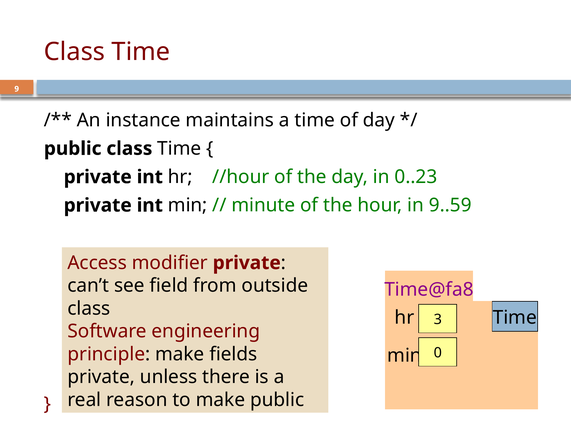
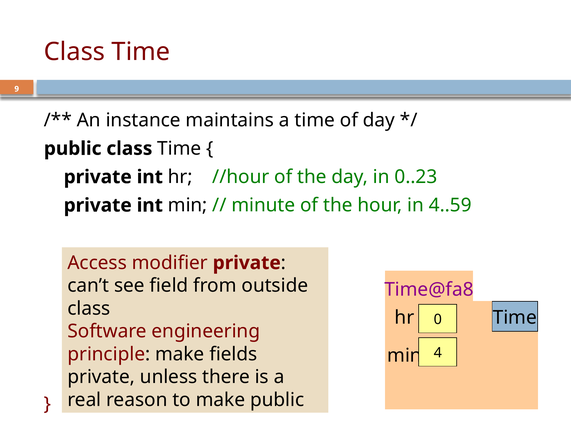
9..59: 9..59 -> 4..59 (450, 205)
3: 3 -> 0 (438, 320)
0: 0 -> 4 (438, 353)
